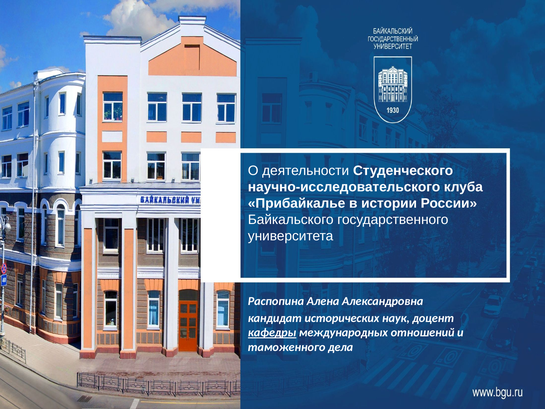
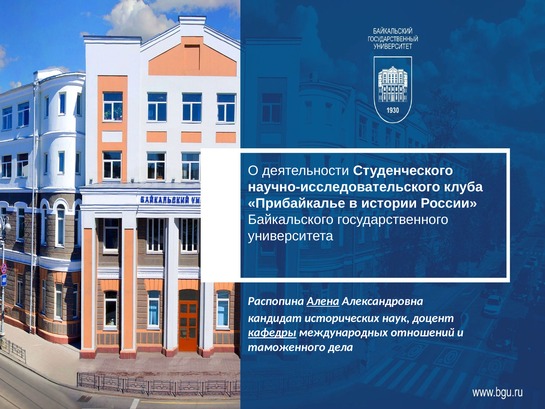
Алена underline: none -> present (323, 301)
